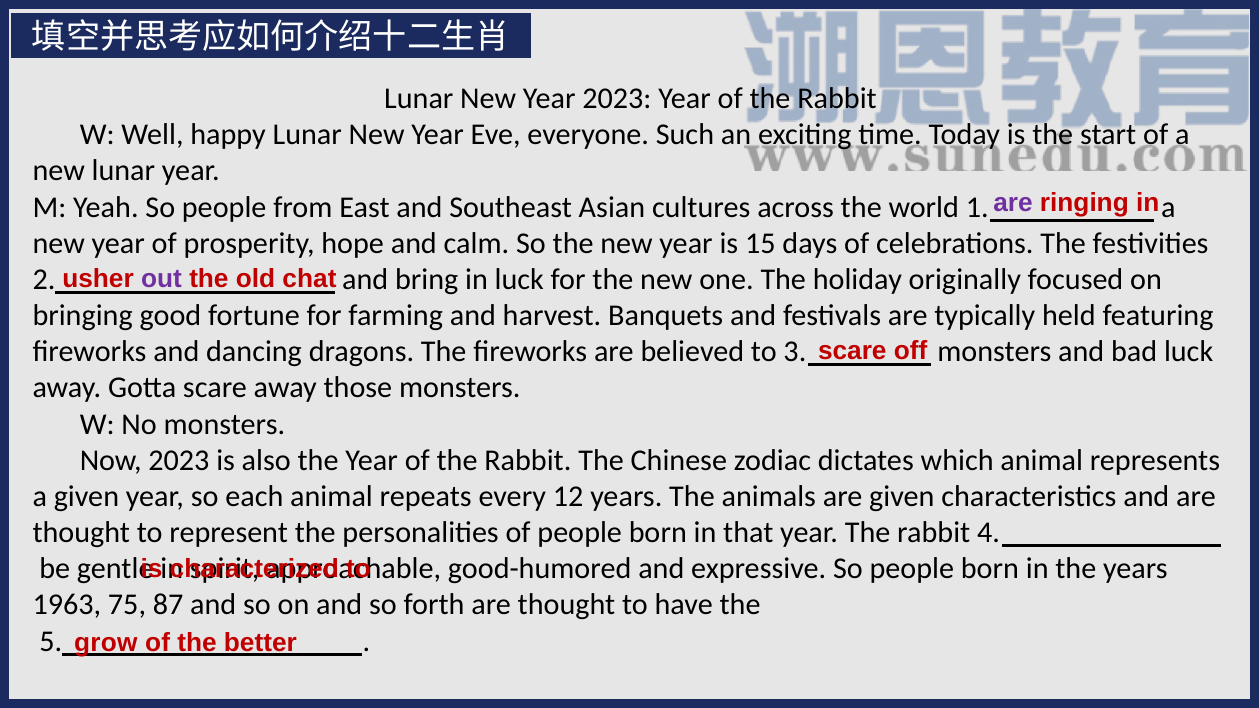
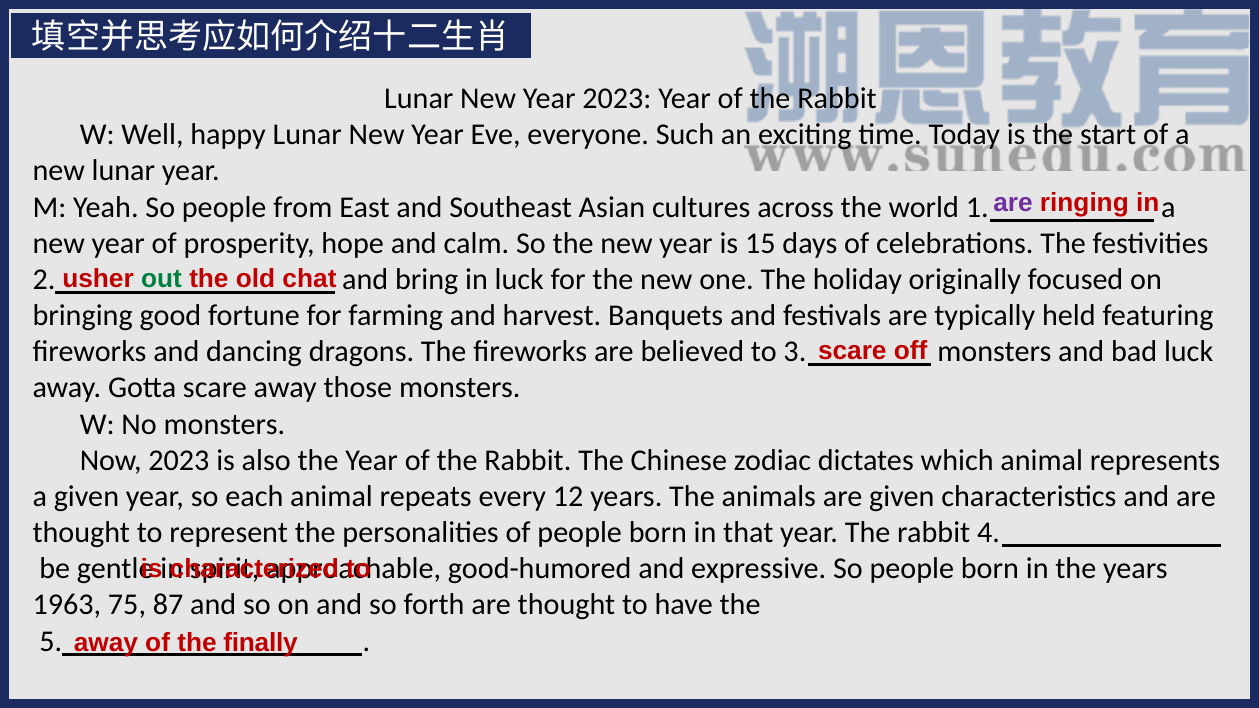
out colour: purple -> green (162, 279)
grow: grow -> away (106, 643)
better: better -> finally (261, 643)
